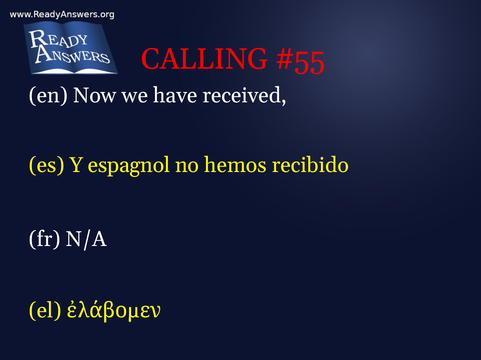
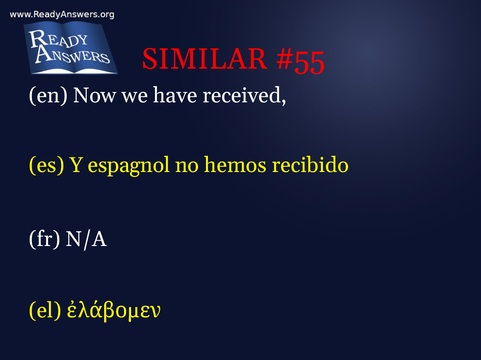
CALLING: CALLING -> SIMILAR (205, 59)
